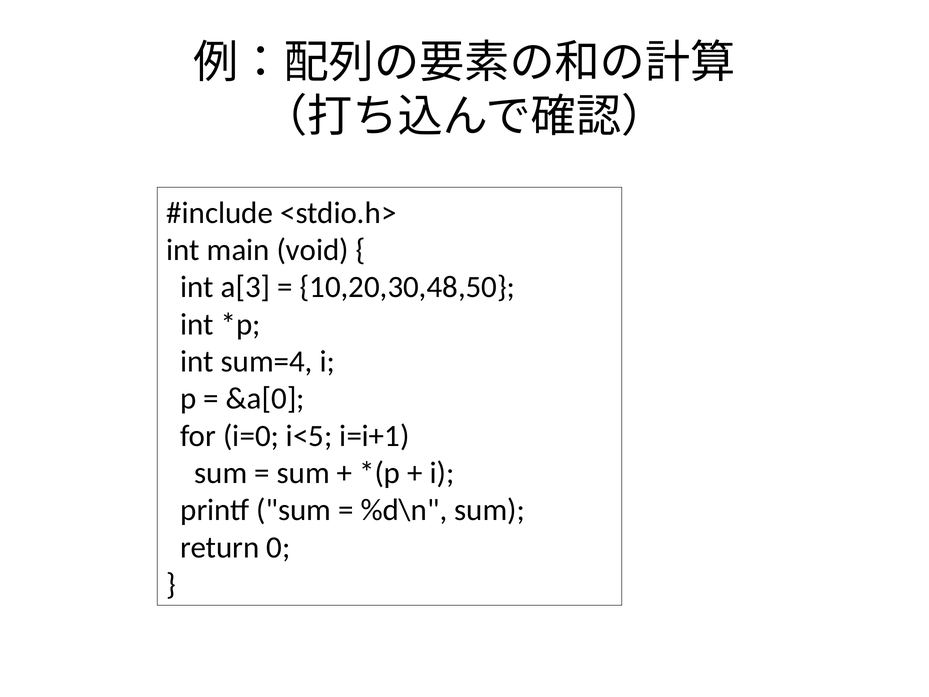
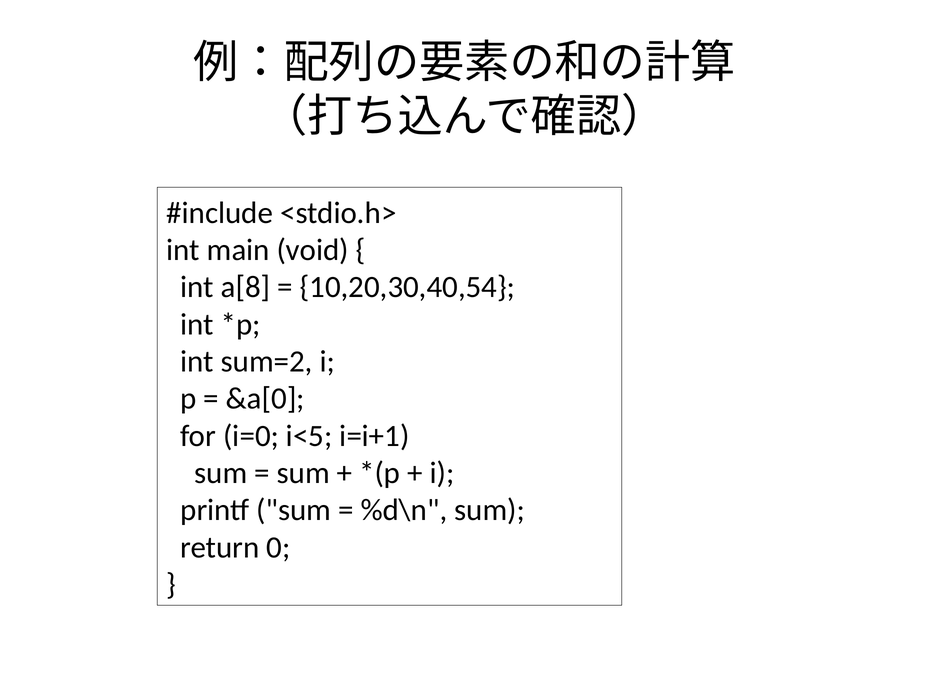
a[3: a[3 -> a[8 (245, 287)
10,20,30,48,50: 10,20,30,48,50 -> 10,20,30,40,54 (407, 287)
sum=4: sum=4 -> sum=2 (267, 361)
